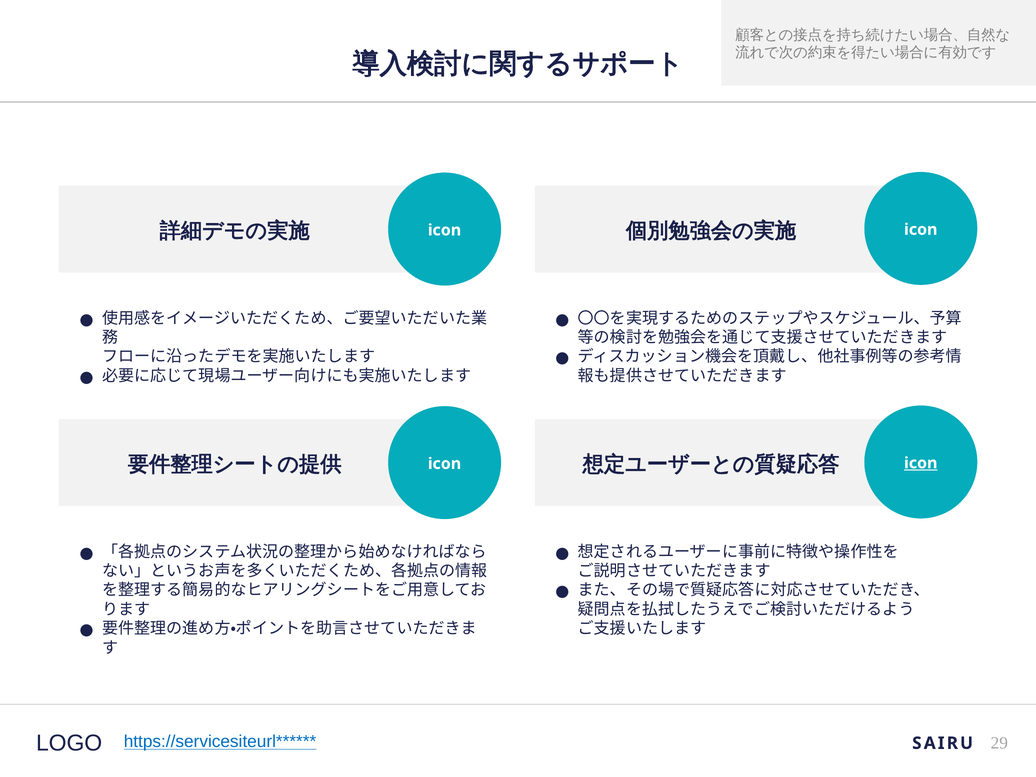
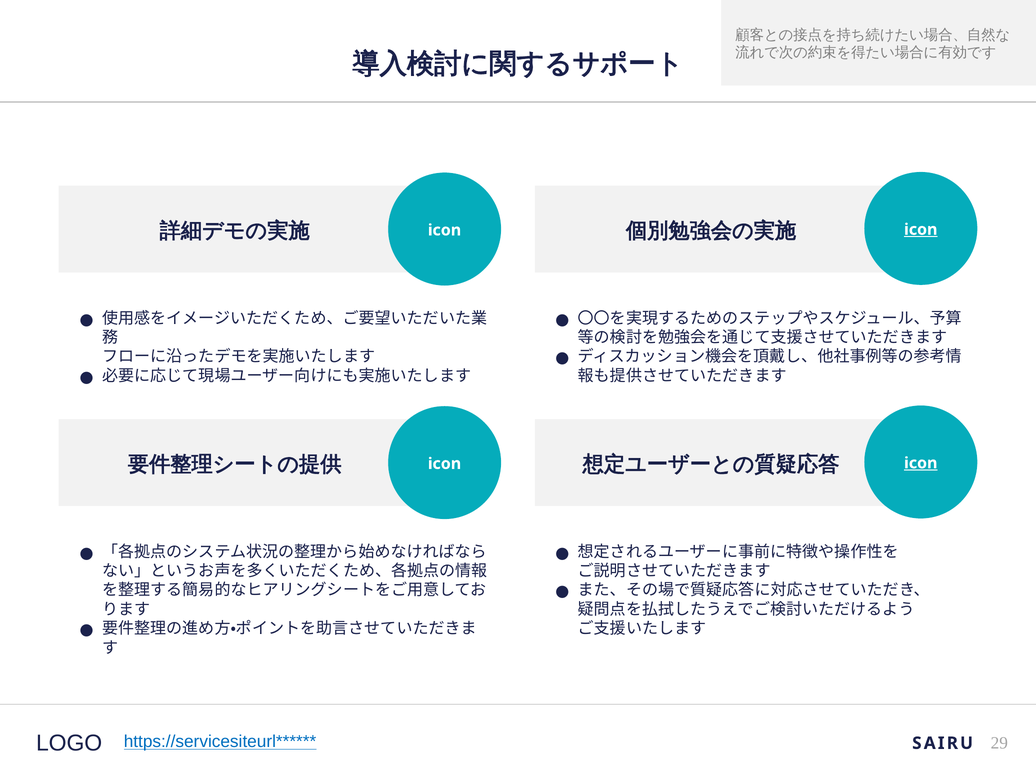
icon underline: none -> present (921, 230)
